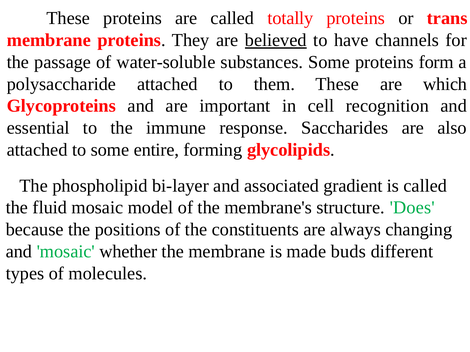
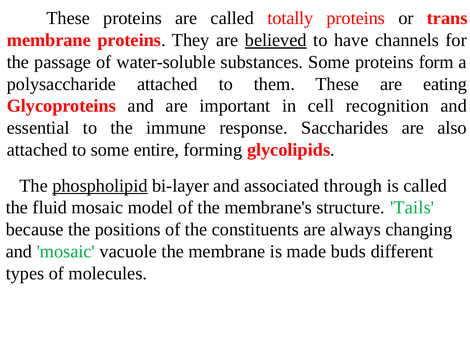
which: which -> eating (445, 84)
phospholipid underline: none -> present (100, 186)
gradient: gradient -> through (353, 186)
Does: Does -> Tails (412, 208)
whether: whether -> vacuole (128, 252)
